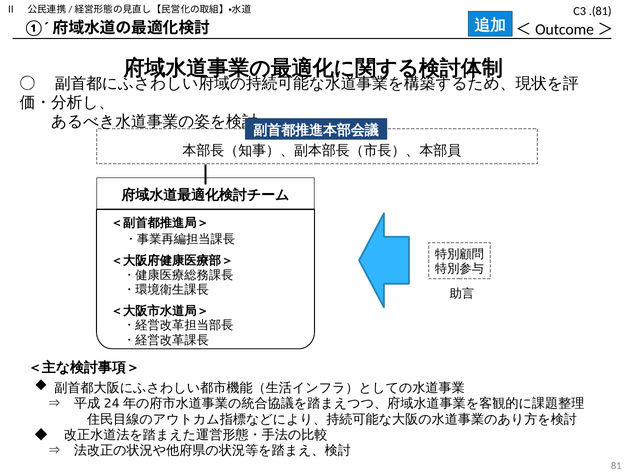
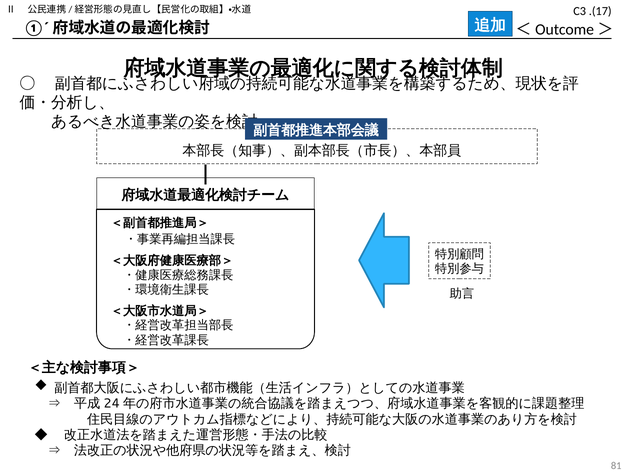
.(81: .(81 -> .(17 (600, 11)
